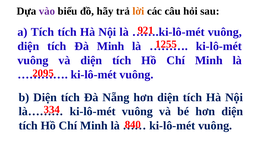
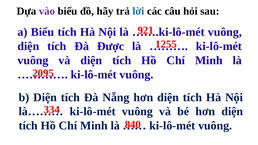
lời colour: orange -> blue (138, 11)
a Tích: Tích -> Biểu (42, 32)
Đà Minh: Minh -> Được (111, 46)
